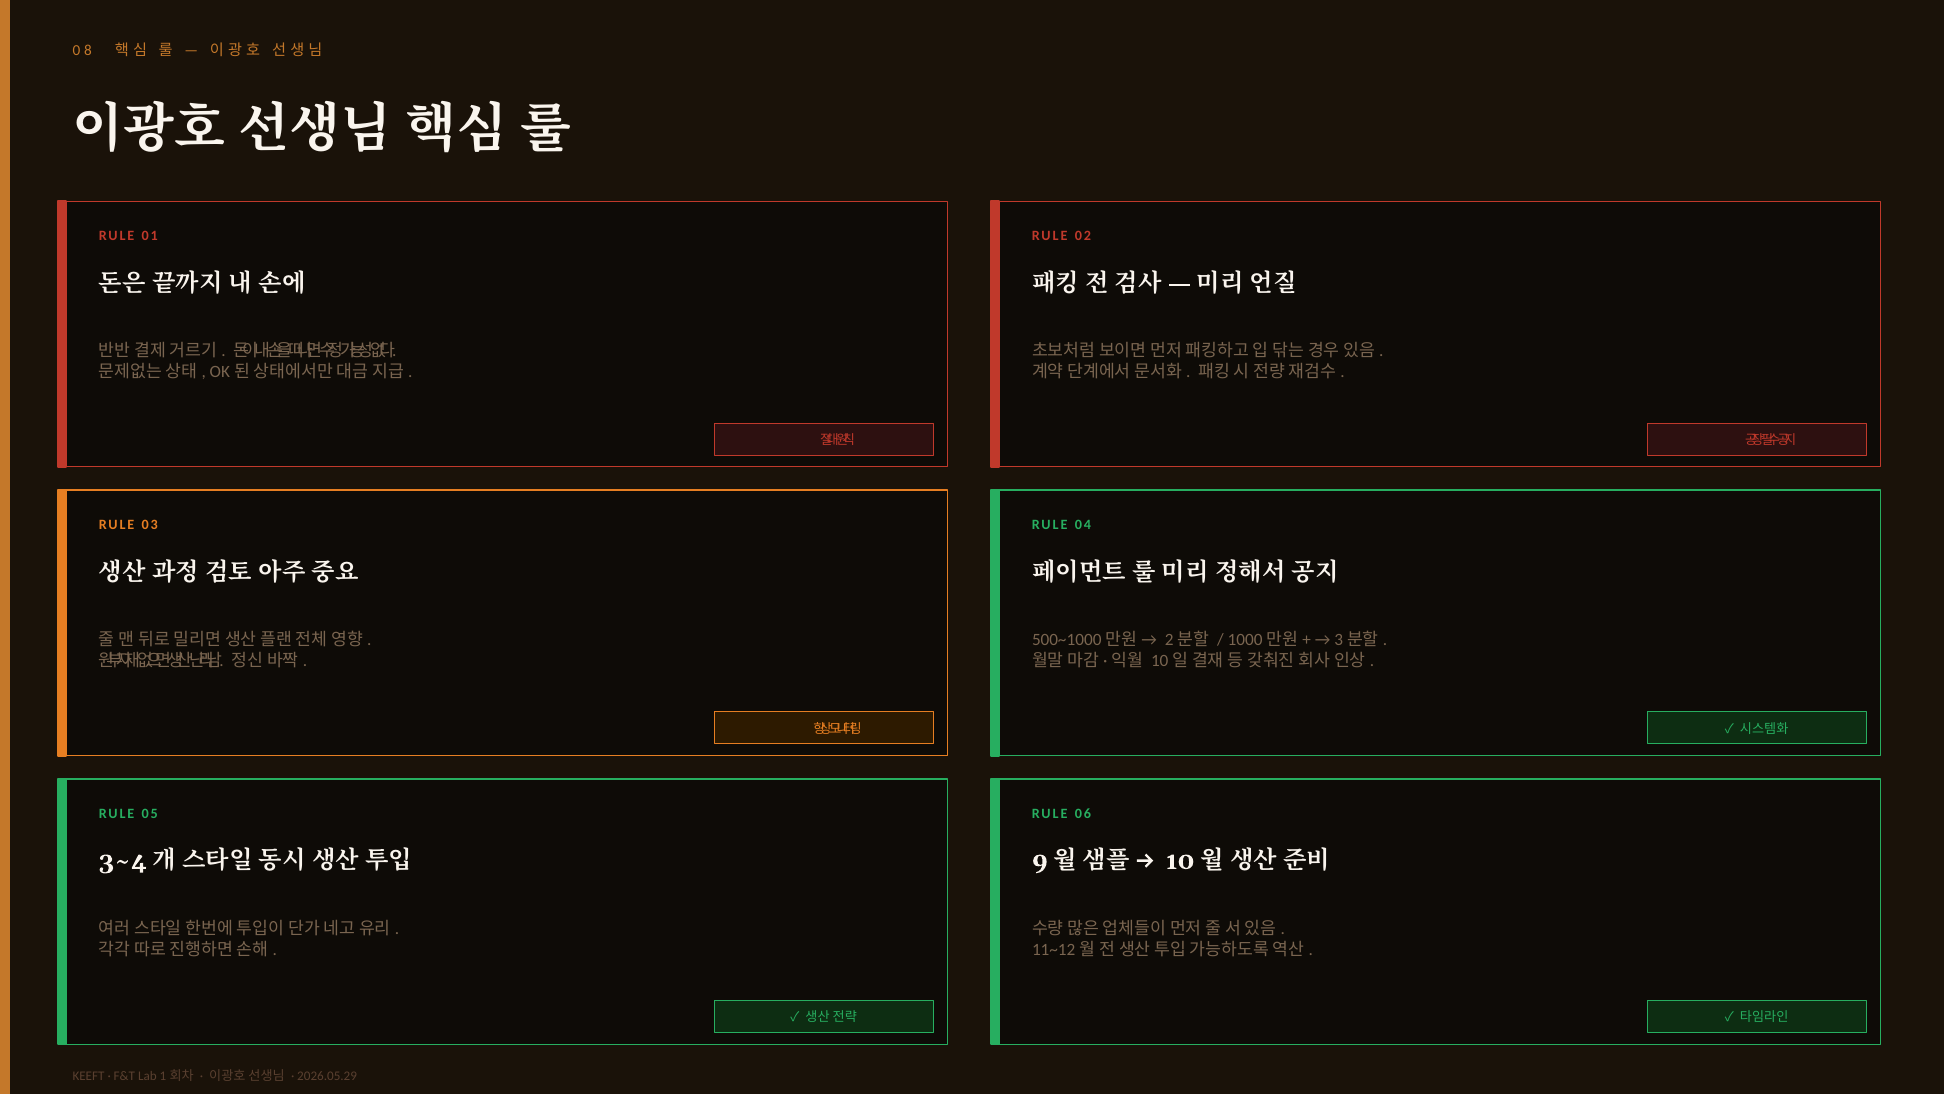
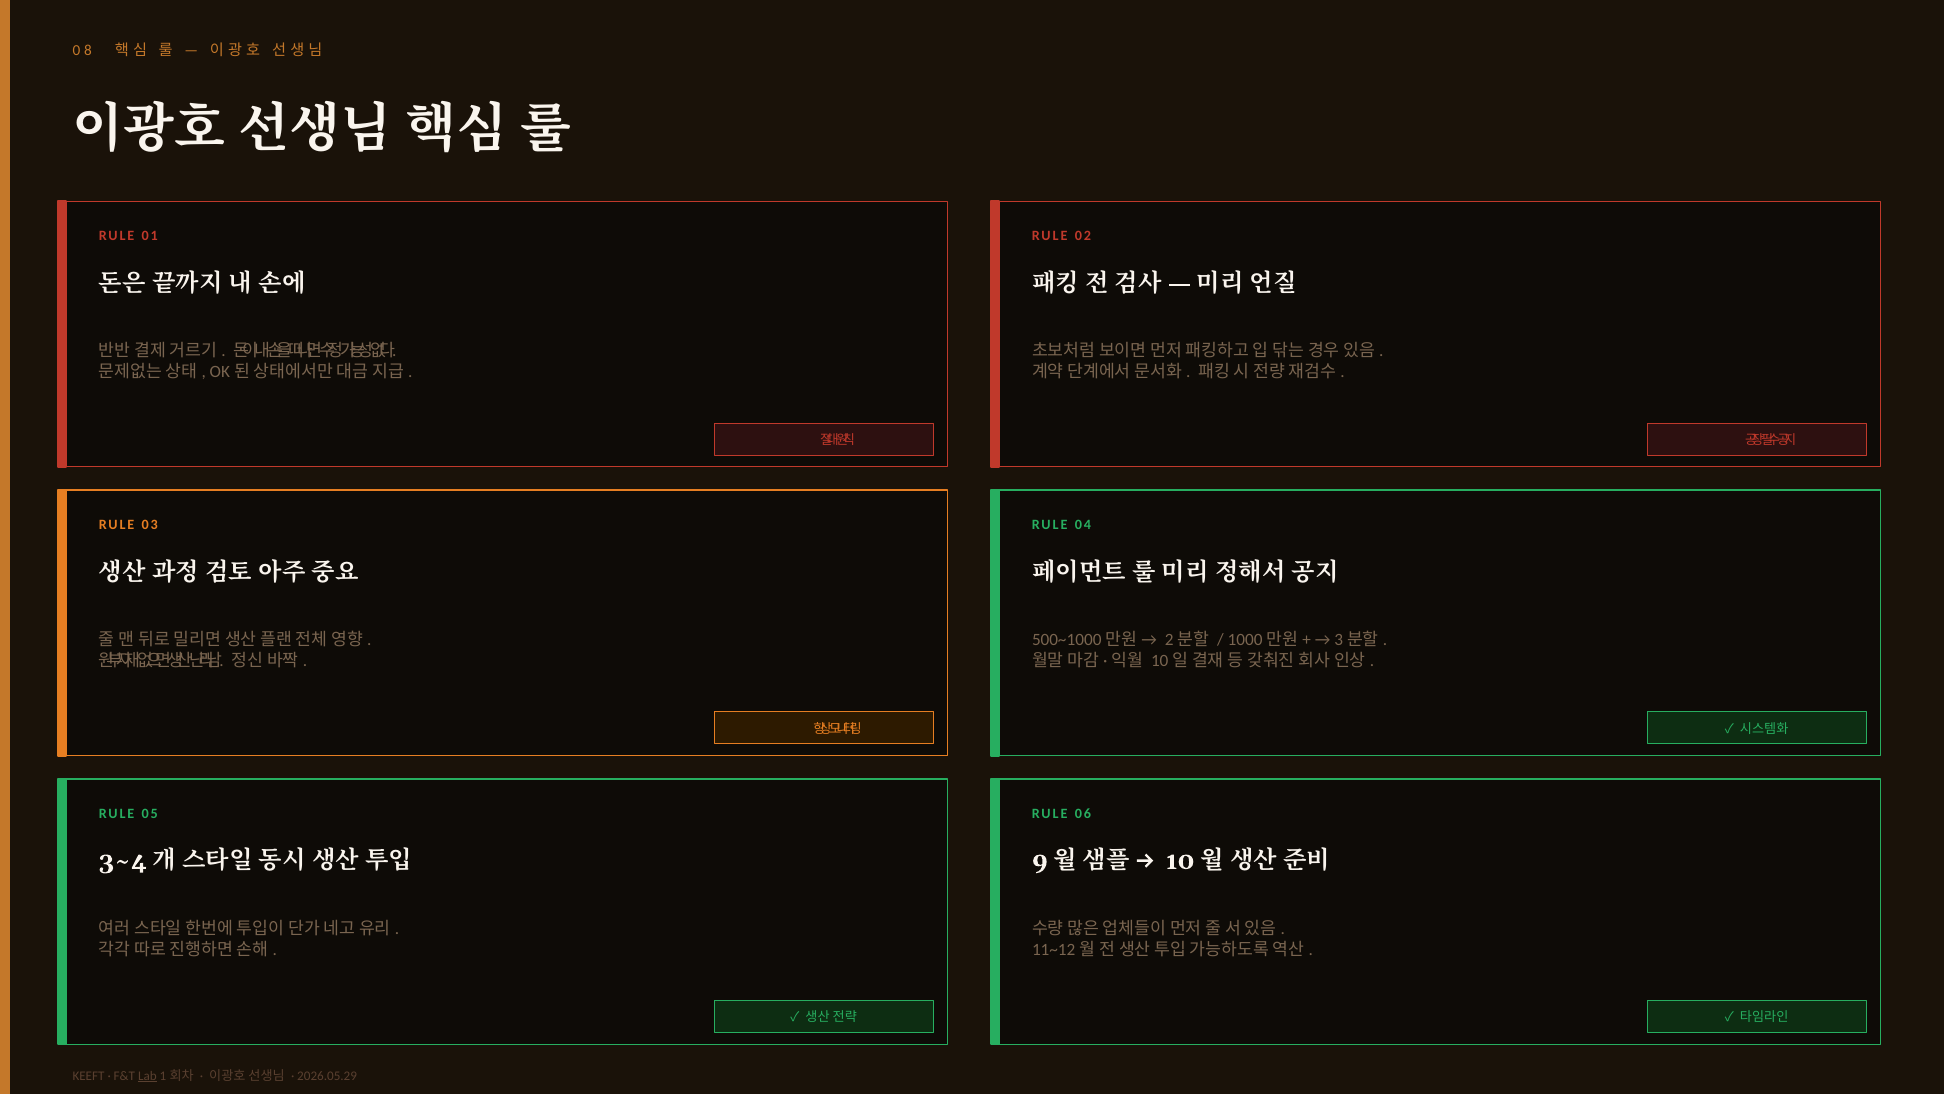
Lab underline: none -> present (147, 1075)
